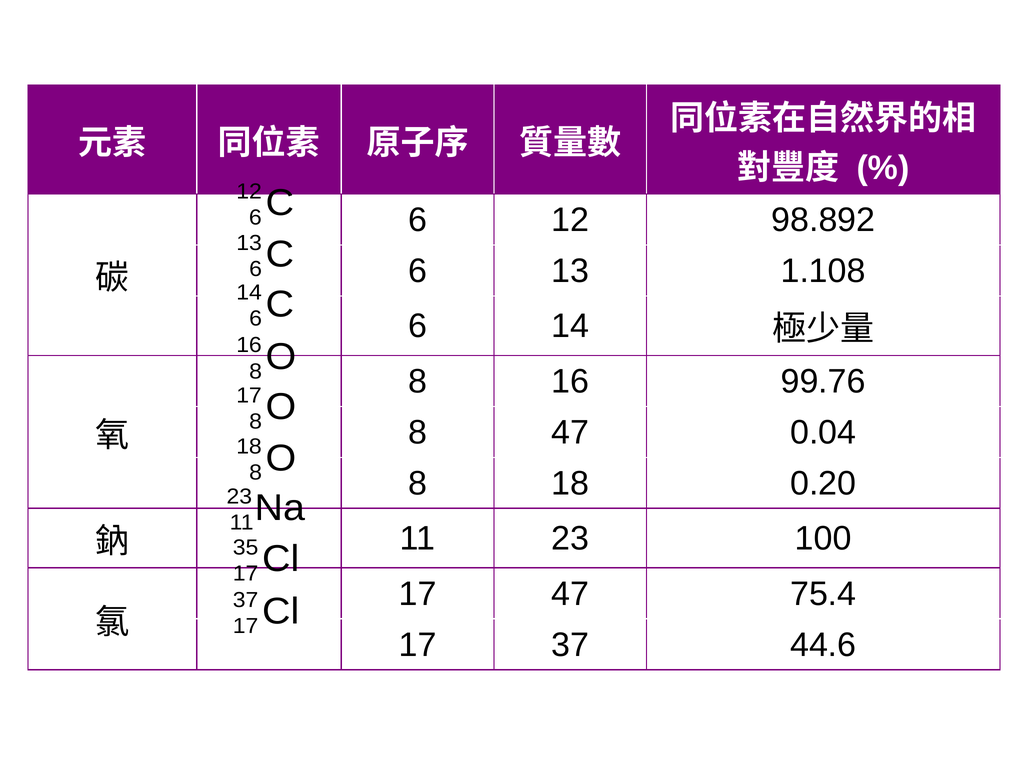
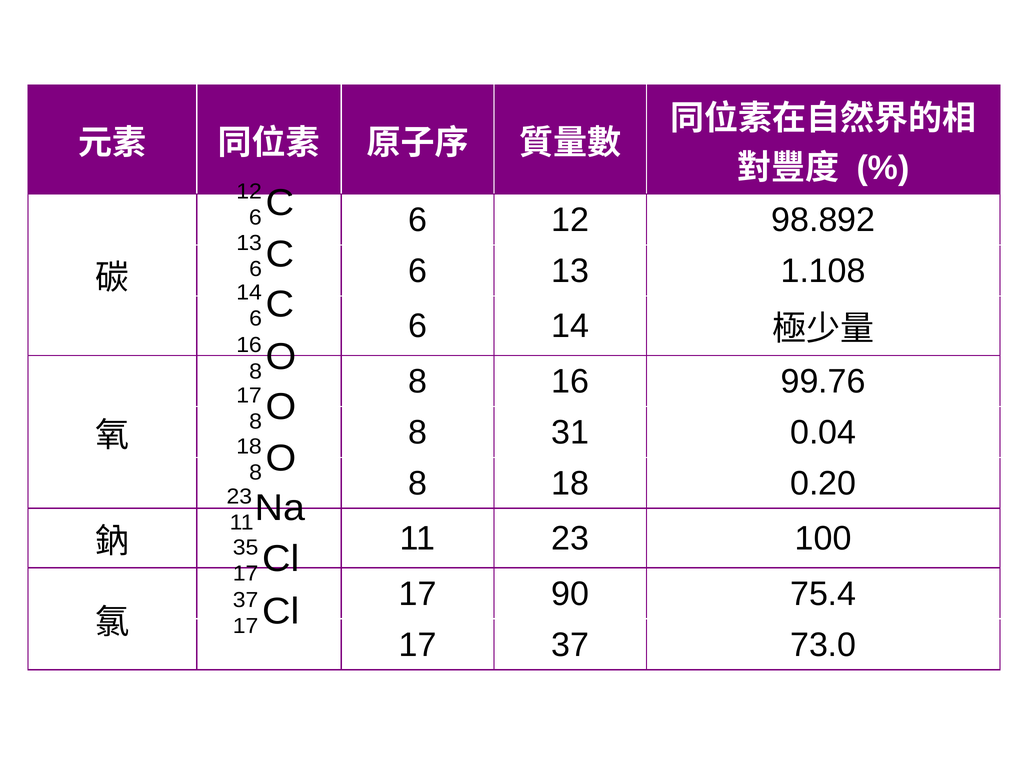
8 47: 47 -> 31 (570, 432)
17 47: 47 -> 90 (570, 594)
44.6: 44.6 -> 73.0 (823, 645)
